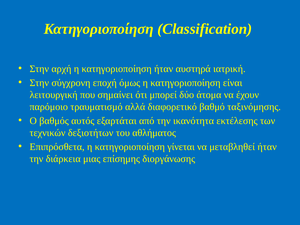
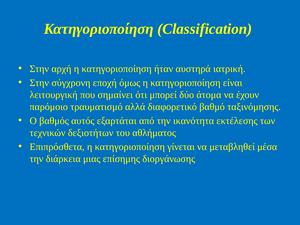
μεταβληθεί ήταν: ήταν -> μέσα (267, 147)
